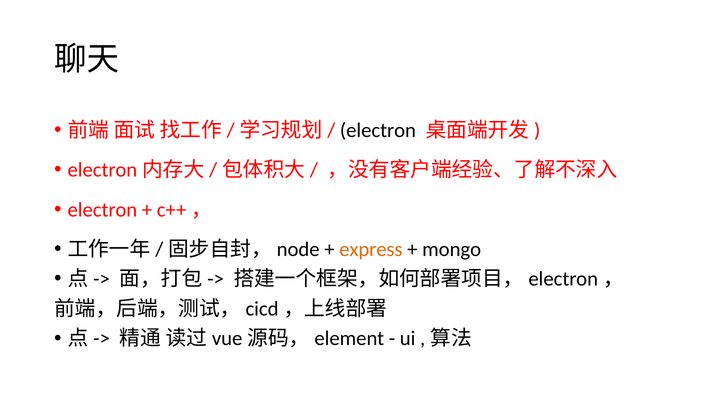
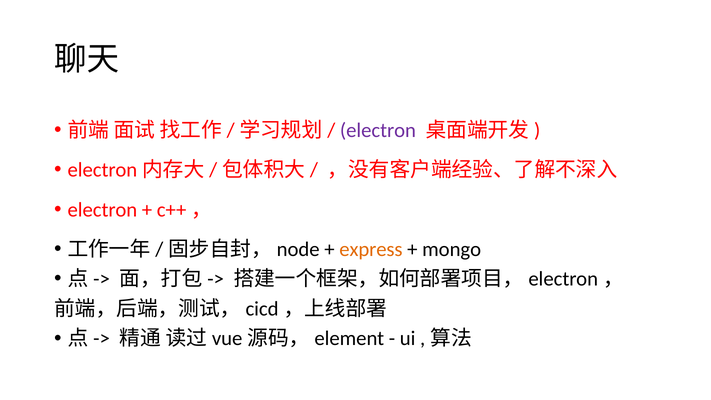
electron colour: black -> purple (378, 130)
